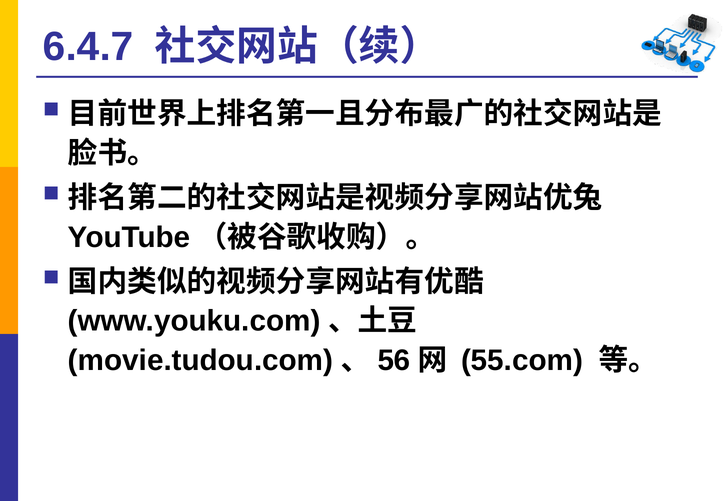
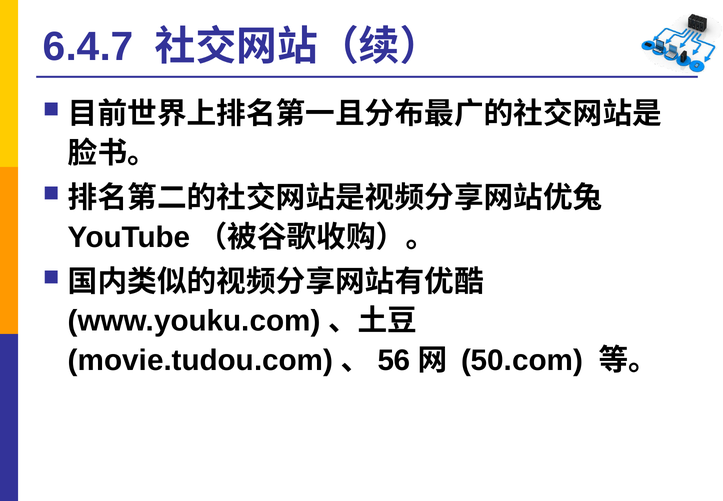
55.com: 55.com -> 50.com (522, 360)
